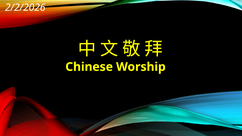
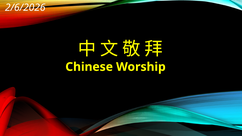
2/2/2026: 2/2/2026 -> 2/6/2026 (25, 8)
